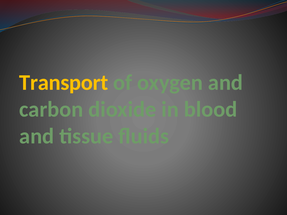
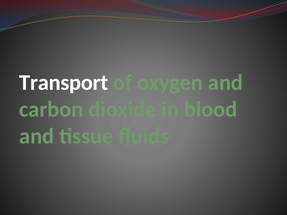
Transport colour: yellow -> white (64, 83)
